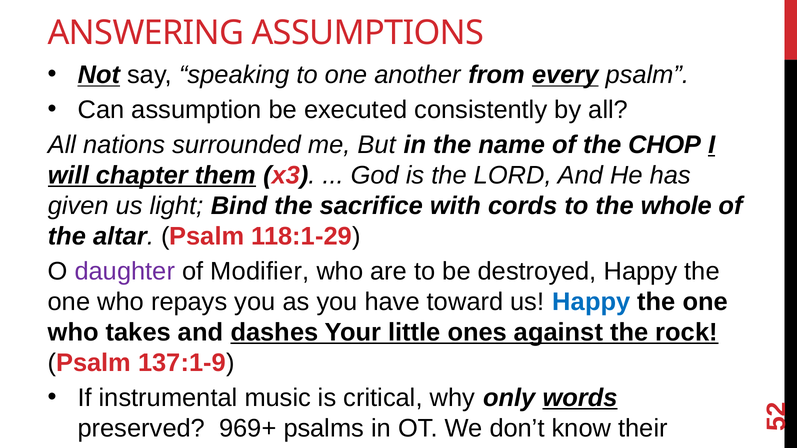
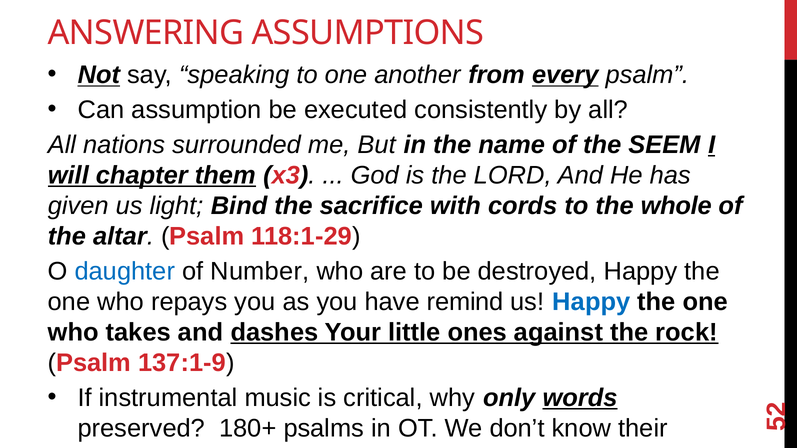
CHOP: CHOP -> SEEM (664, 145)
daughter colour: purple -> blue (125, 271)
Modifier: Modifier -> Number (260, 271)
toward: toward -> remind (465, 302)
969+: 969+ -> 180+ (248, 429)
